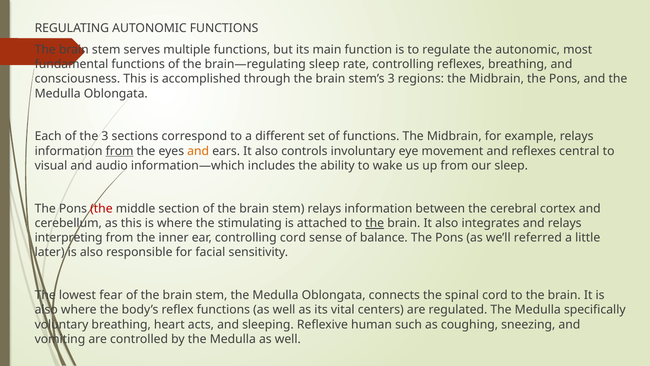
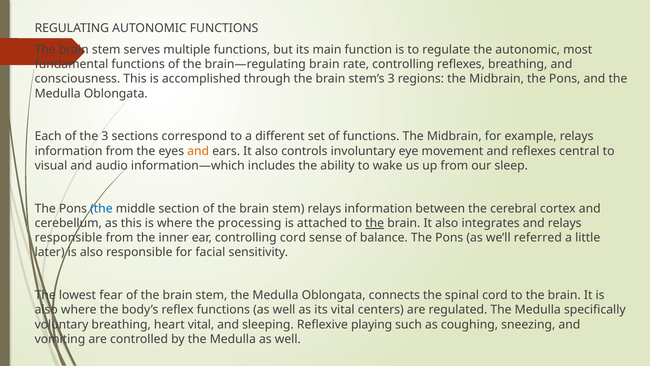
brain—regulating sleep: sleep -> brain (324, 64)
from underline: present -> none (120, 151)
the colour: red -> blue (101, 208)
stimulating: stimulating -> processing (250, 223)
interpreting: interpreting -> responsible (69, 238)
heart acts: acts -> vital (201, 324)
human: human -> playing (372, 324)
